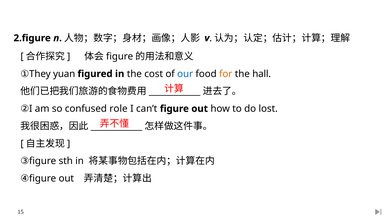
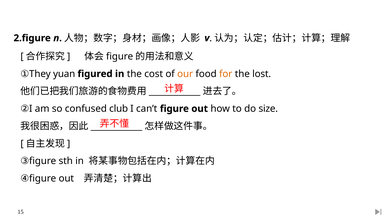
our colour: blue -> orange (185, 74)
hall: hall -> lost (262, 74)
role: role -> club (119, 109)
lost: lost -> size (268, 109)
